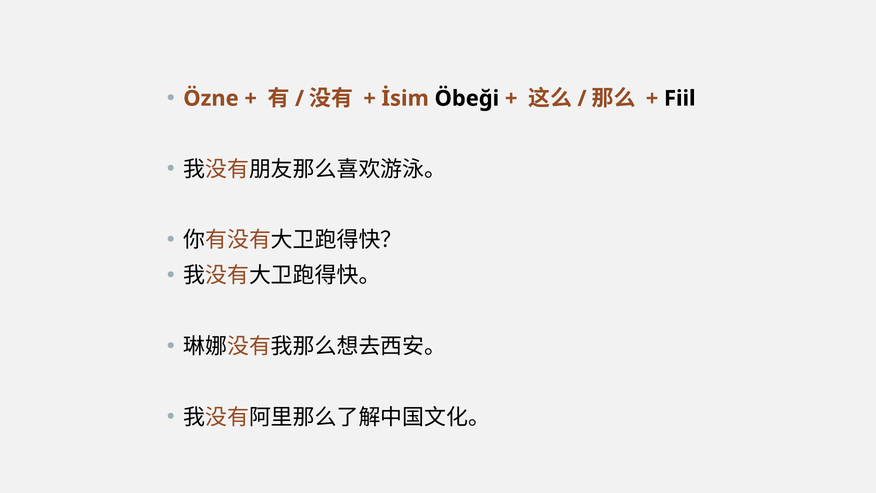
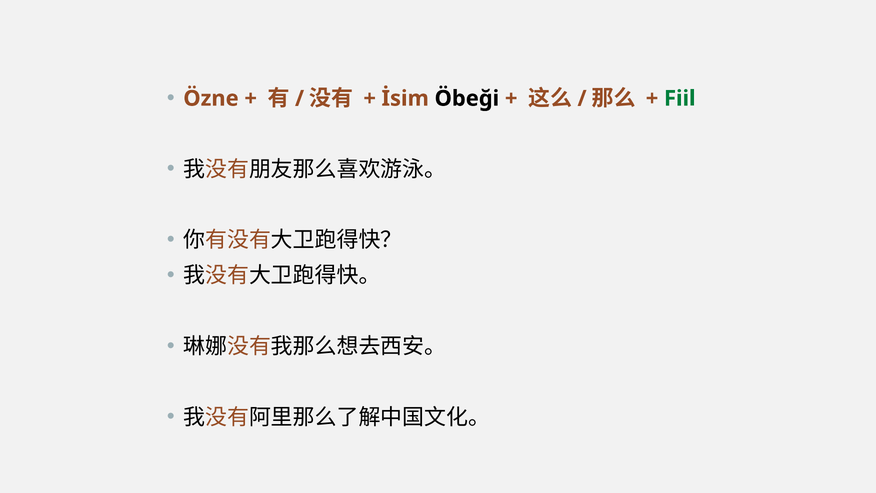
Fiil colour: black -> green (680, 98)
